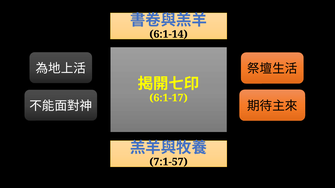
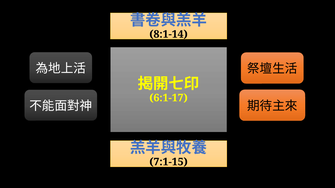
6:1-14: 6:1-14 -> 8:1-14 (169, 34)
7:1-57: 7:1-57 -> 7:1-15 (169, 162)
